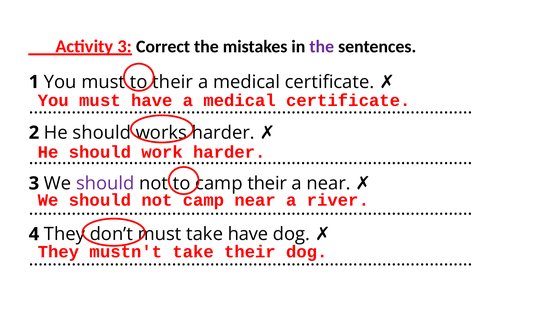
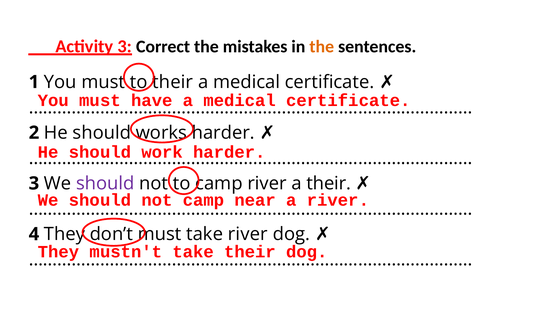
the colour: purple -> orange (322, 47)
camp their: their -> river (267, 184)
a near: near -> their (329, 184)
take have: have -> river (248, 234)
